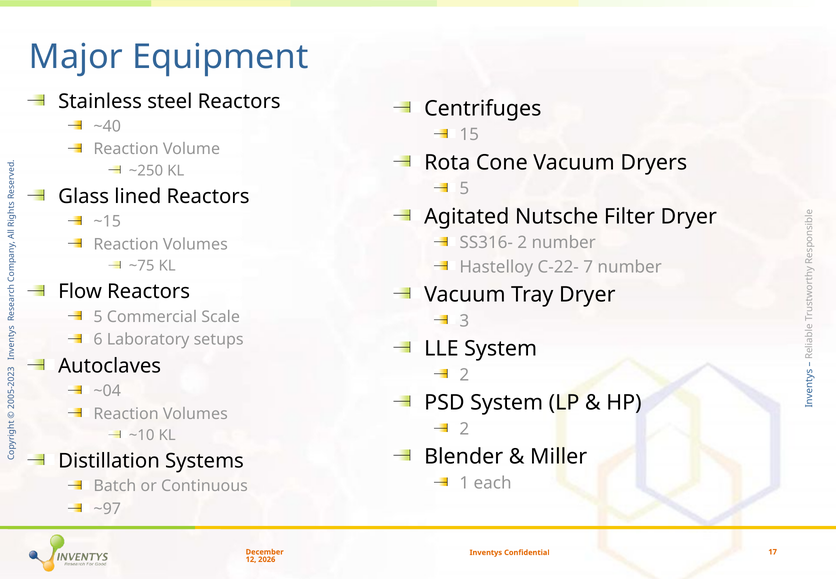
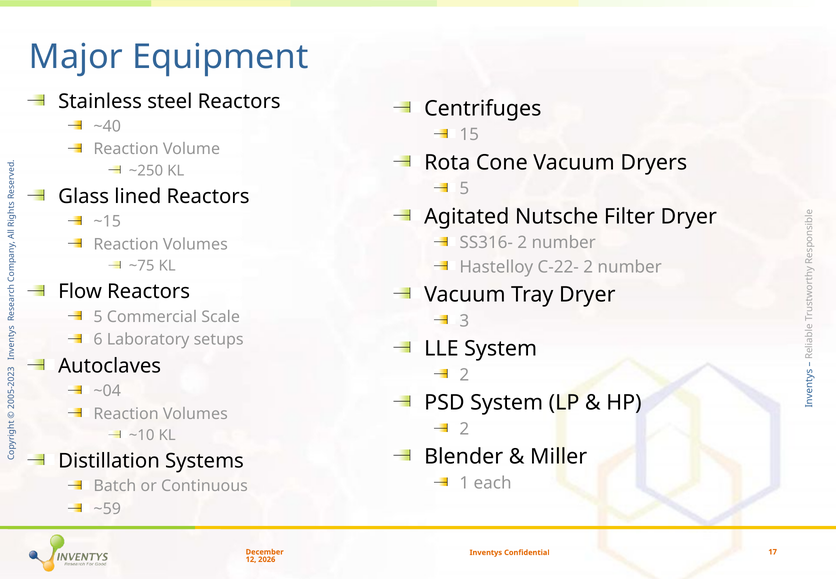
C-22- 7: 7 -> 2 (588, 267)
~97: ~97 -> ~59 (107, 509)
